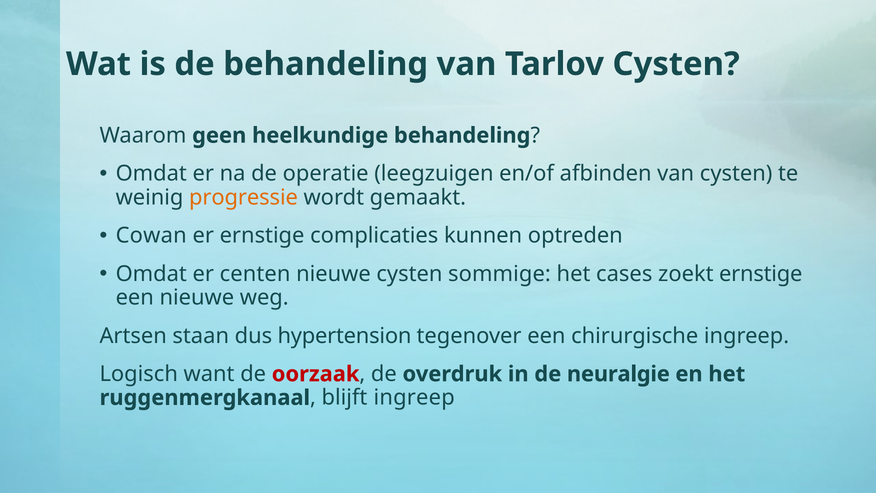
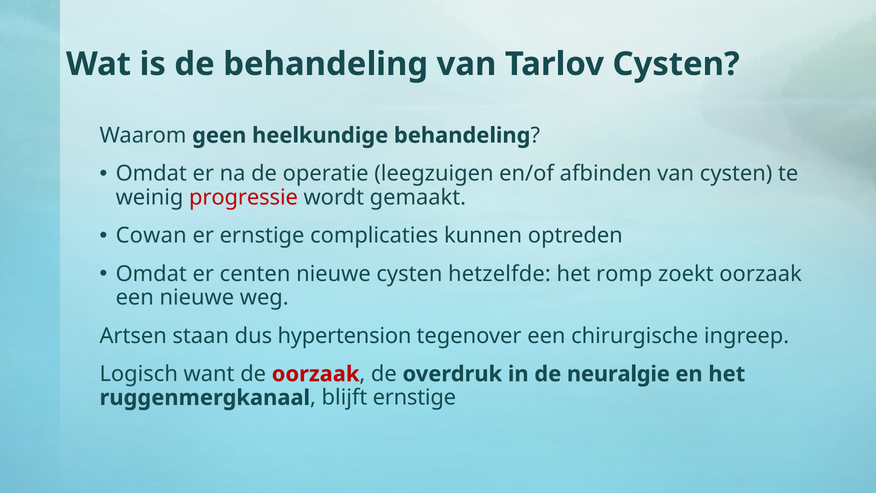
progressie colour: orange -> red (244, 197)
sommige: sommige -> hetzelfde (499, 274)
cases: cases -> romp (624, 274)
zoekt ernstige: ernstige -> oorzaak (761, 274)
blijft ingreep: ingreep -> ernstige (414, 398)
